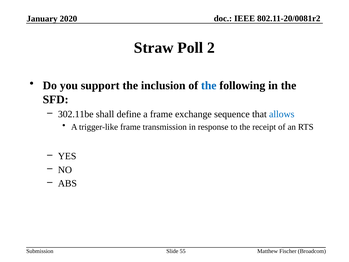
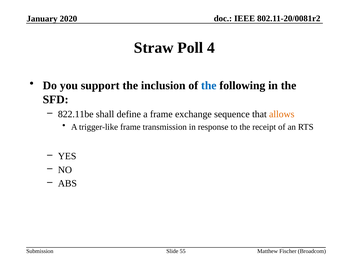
2: 2 -> 4 (211, 48)
302.11be: 302.11be -> 822.11be (76, 114)
allows colour: blue -> orange (282, 114)
